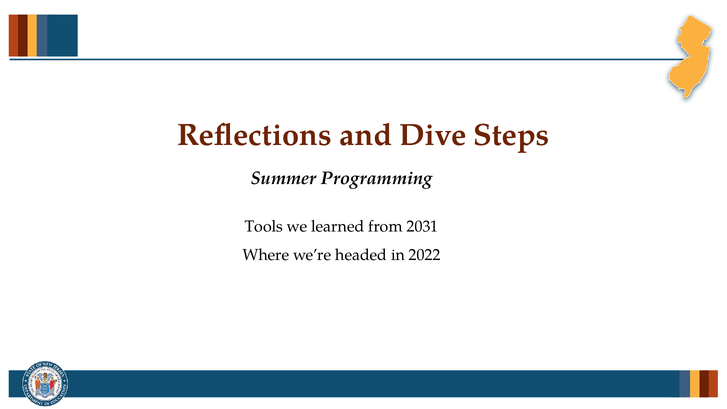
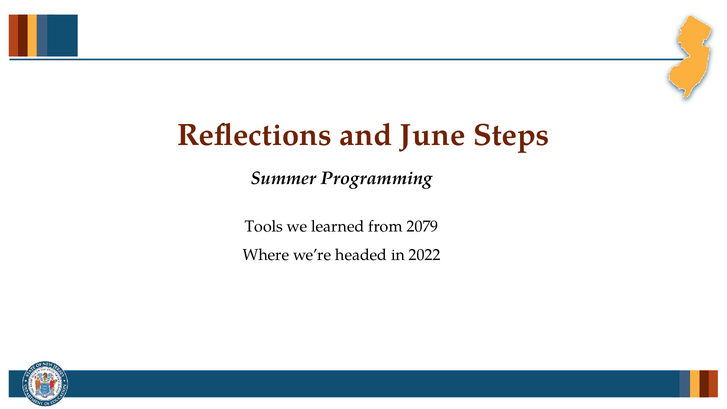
Dive: Dive -> June (433, 135)
2031: 2031 -> 2079 (423, 226)
